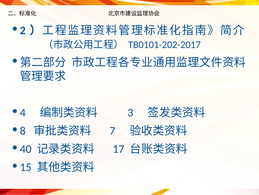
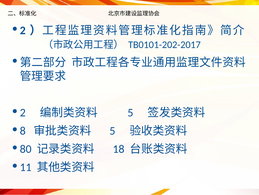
4: 4 -> 2 (23, 112)
3: 3 -> 5 (130, 112)
7: 7 -> 5 (112, 130)
40: 40 -> 80 (26, 149)
17: 17 -> 18 (119, 149)
15: 15 -> 11 (26, 167)
